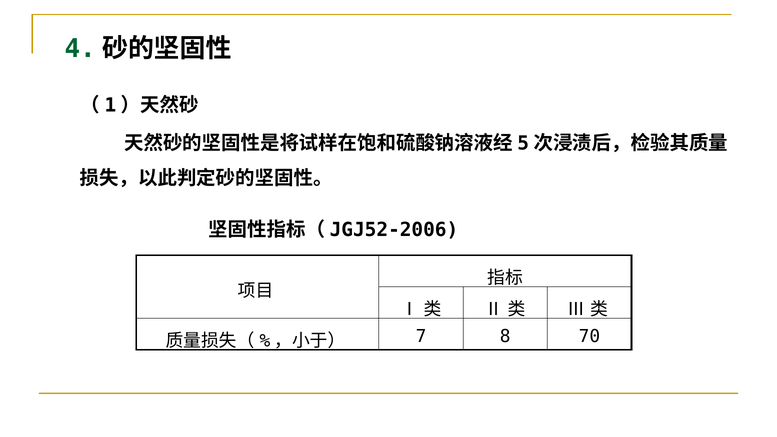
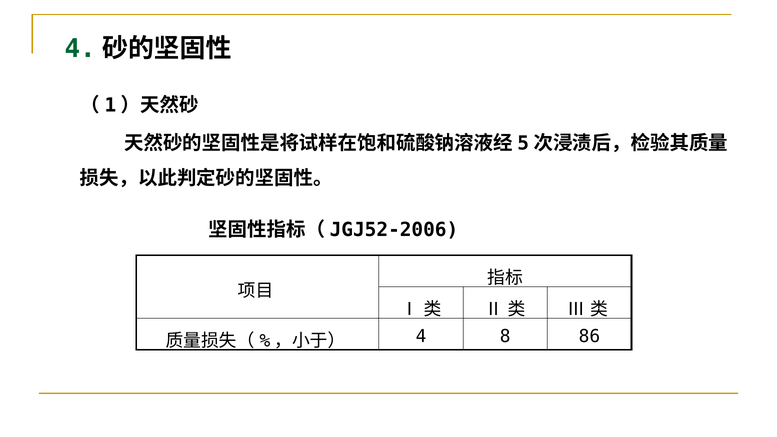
7: 7 -> 4 (421, 336)
70: 70 -> 86 (589, 336)
